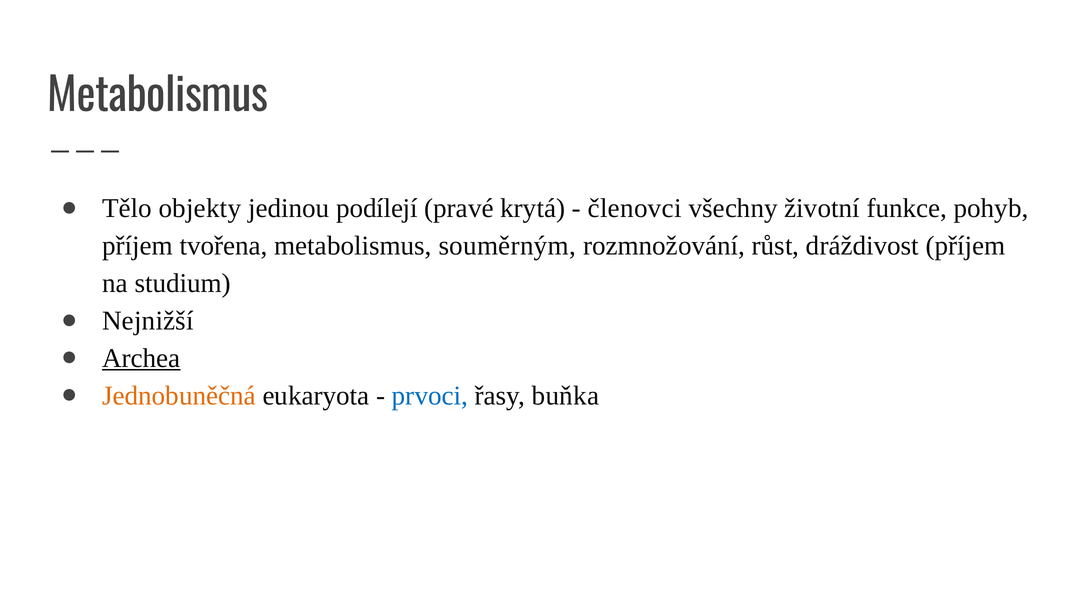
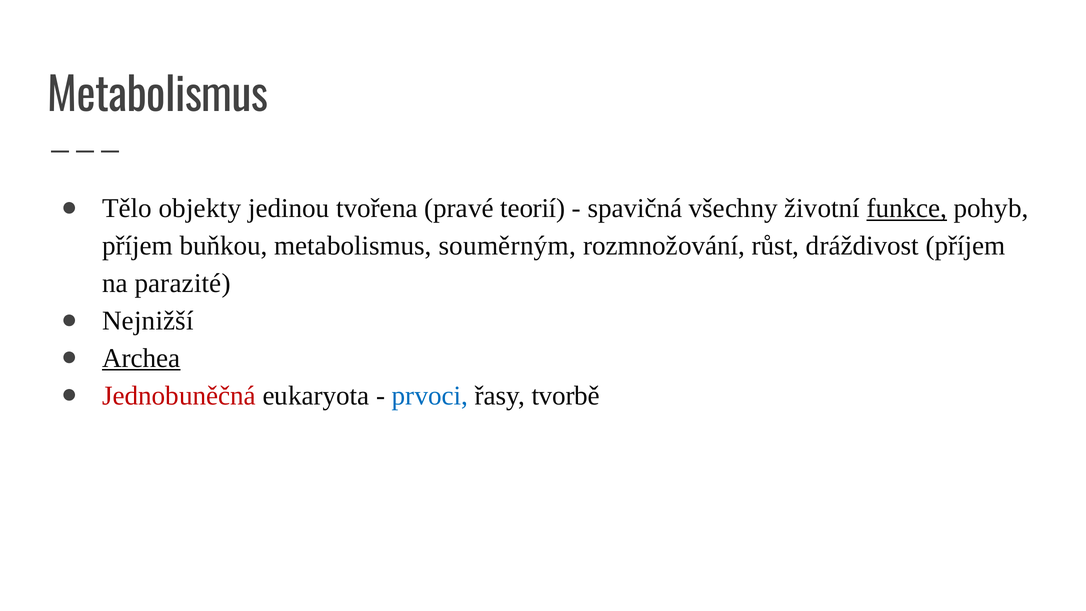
podílejí: podílejí -> tvořena (377, 208)
krytá: krytá -> teorií (533, 208)
členovci: členovci -> spavičná (635, 208)
funkce underline: none -> present (907, 208)
tvořena: tvořena -> buňkou (224, 246)
studium: studium -> parazité (183, 283)
Jednobuněčná colour: orange -> red (179, 396)
buňka: buňka -> tvorbě (566, 396)
